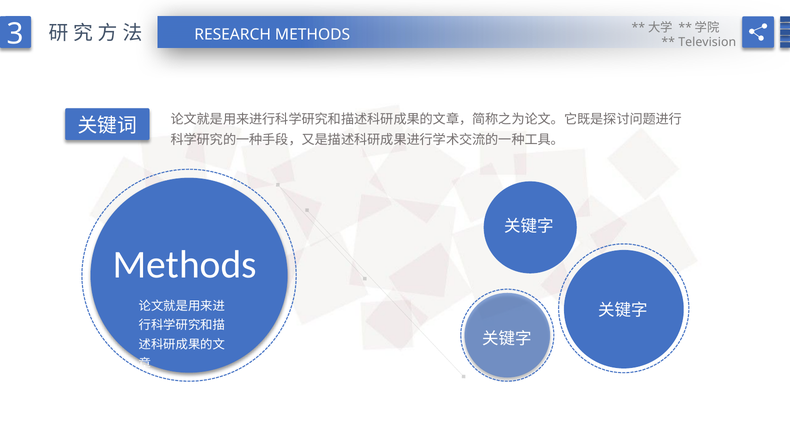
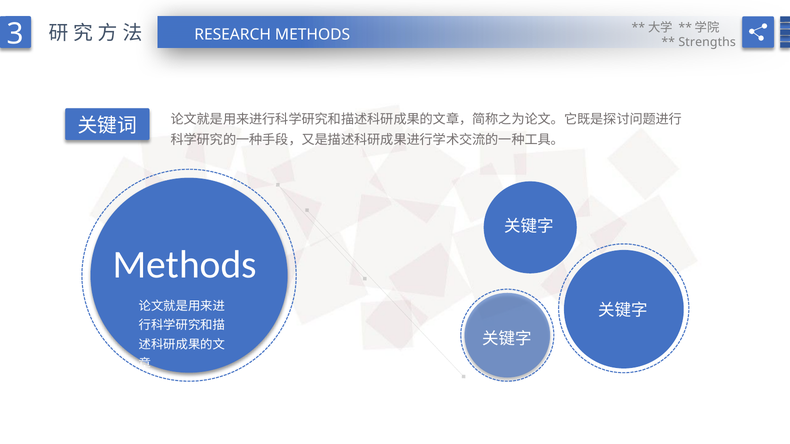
Television: Television -> Strengths (707, 42)
